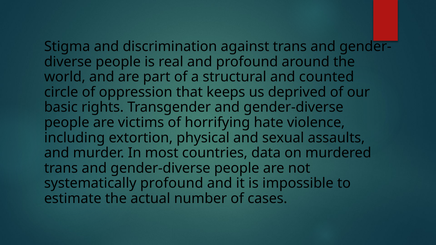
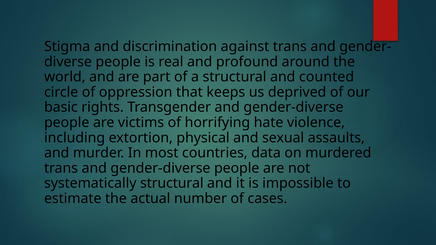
systematically profound: profound -> structural (172, 184)
